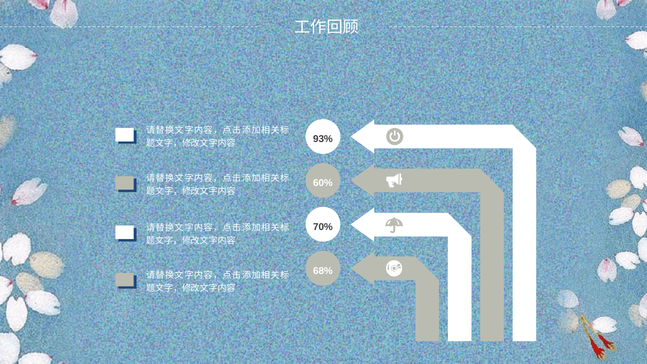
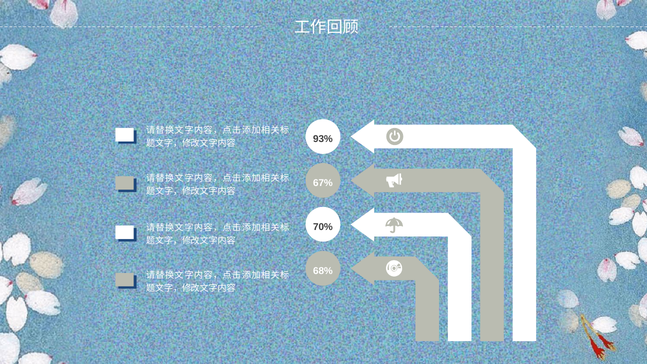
60%: 60% -> 67% (323, 183)
